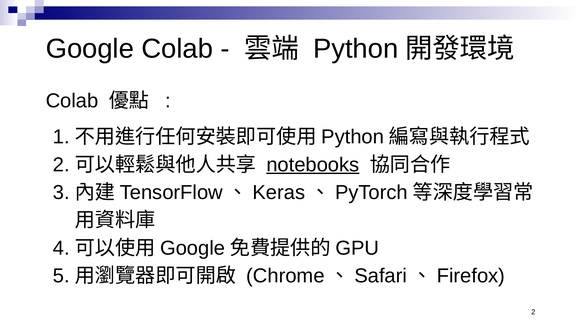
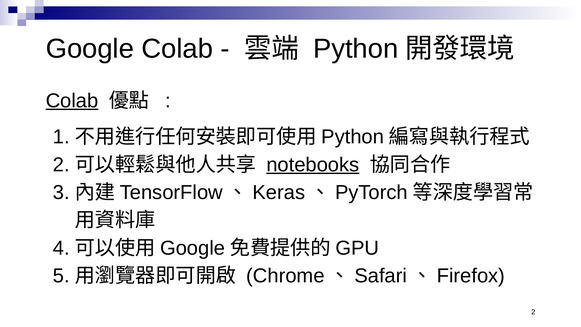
Colab underline: none -> present (72, 101)
